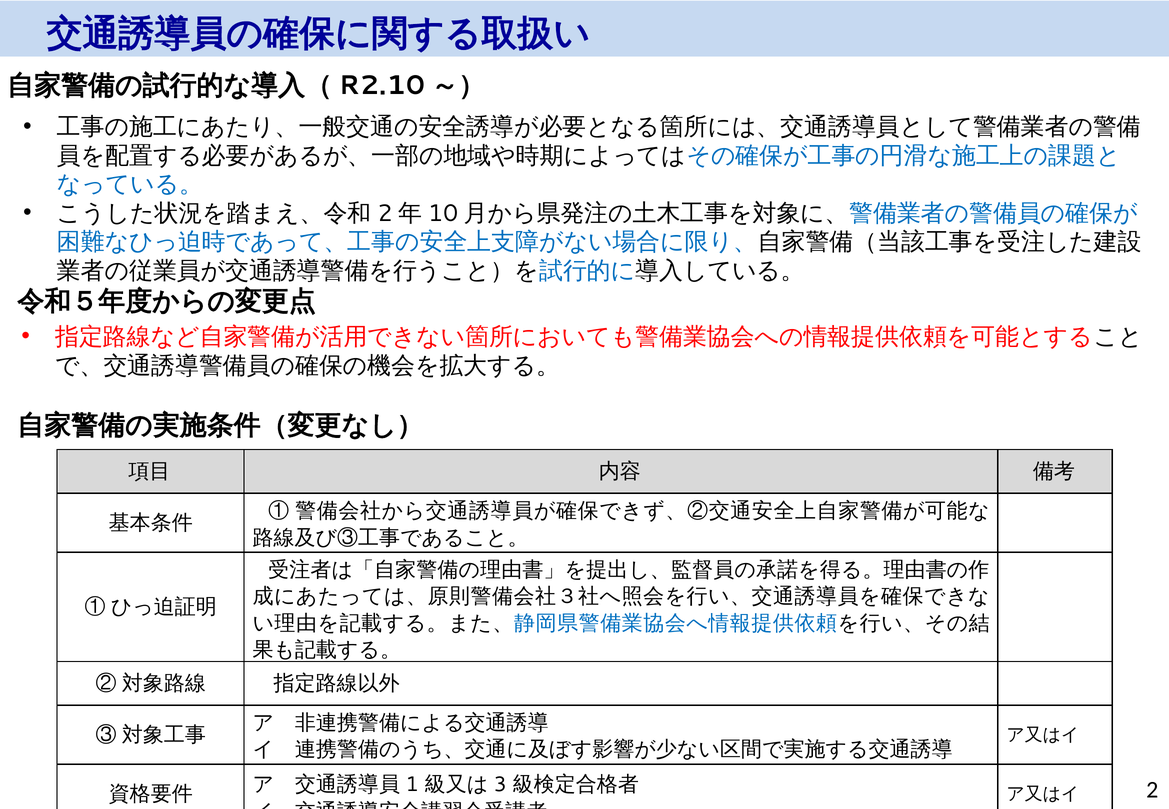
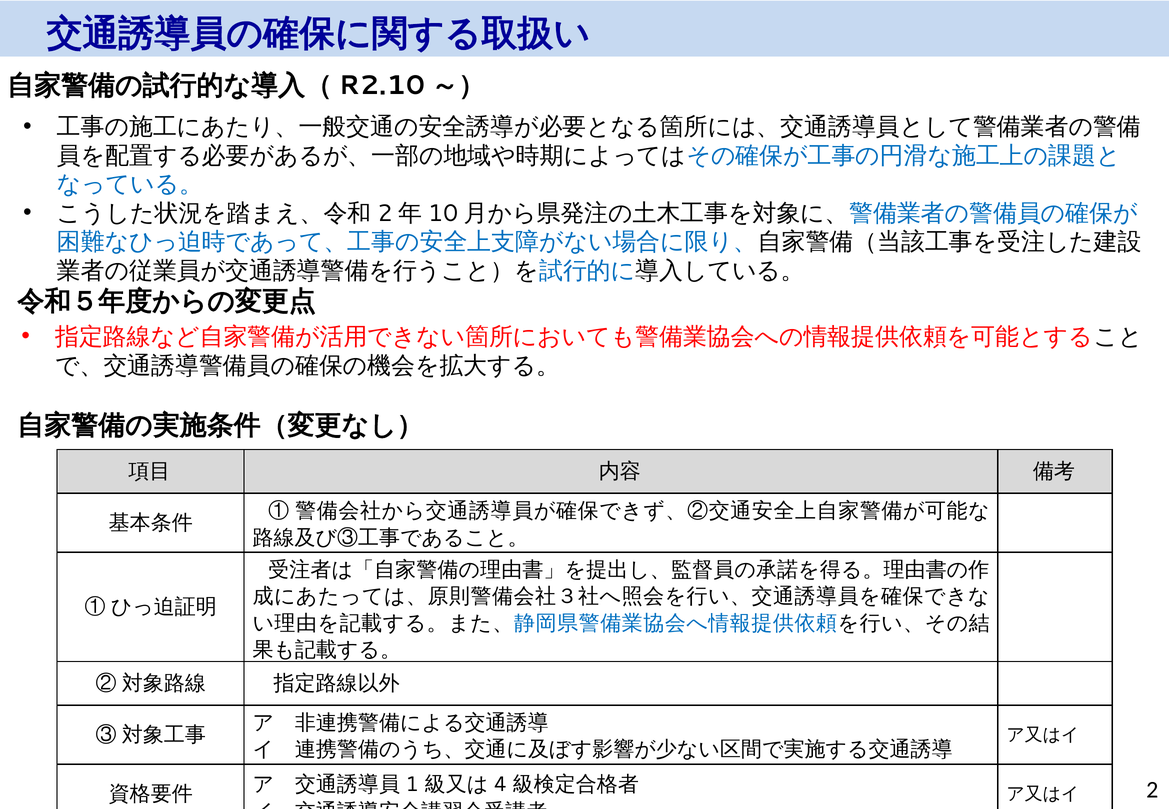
3: 3 -> 4 (500, 785)
